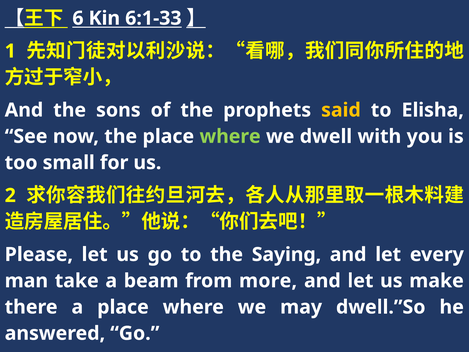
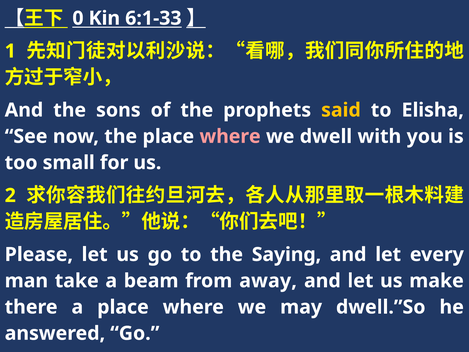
6: 6 -> 0 (78, 18)
where colour: light green -> pink (230, 136)
more: more -> away (268, 281)
